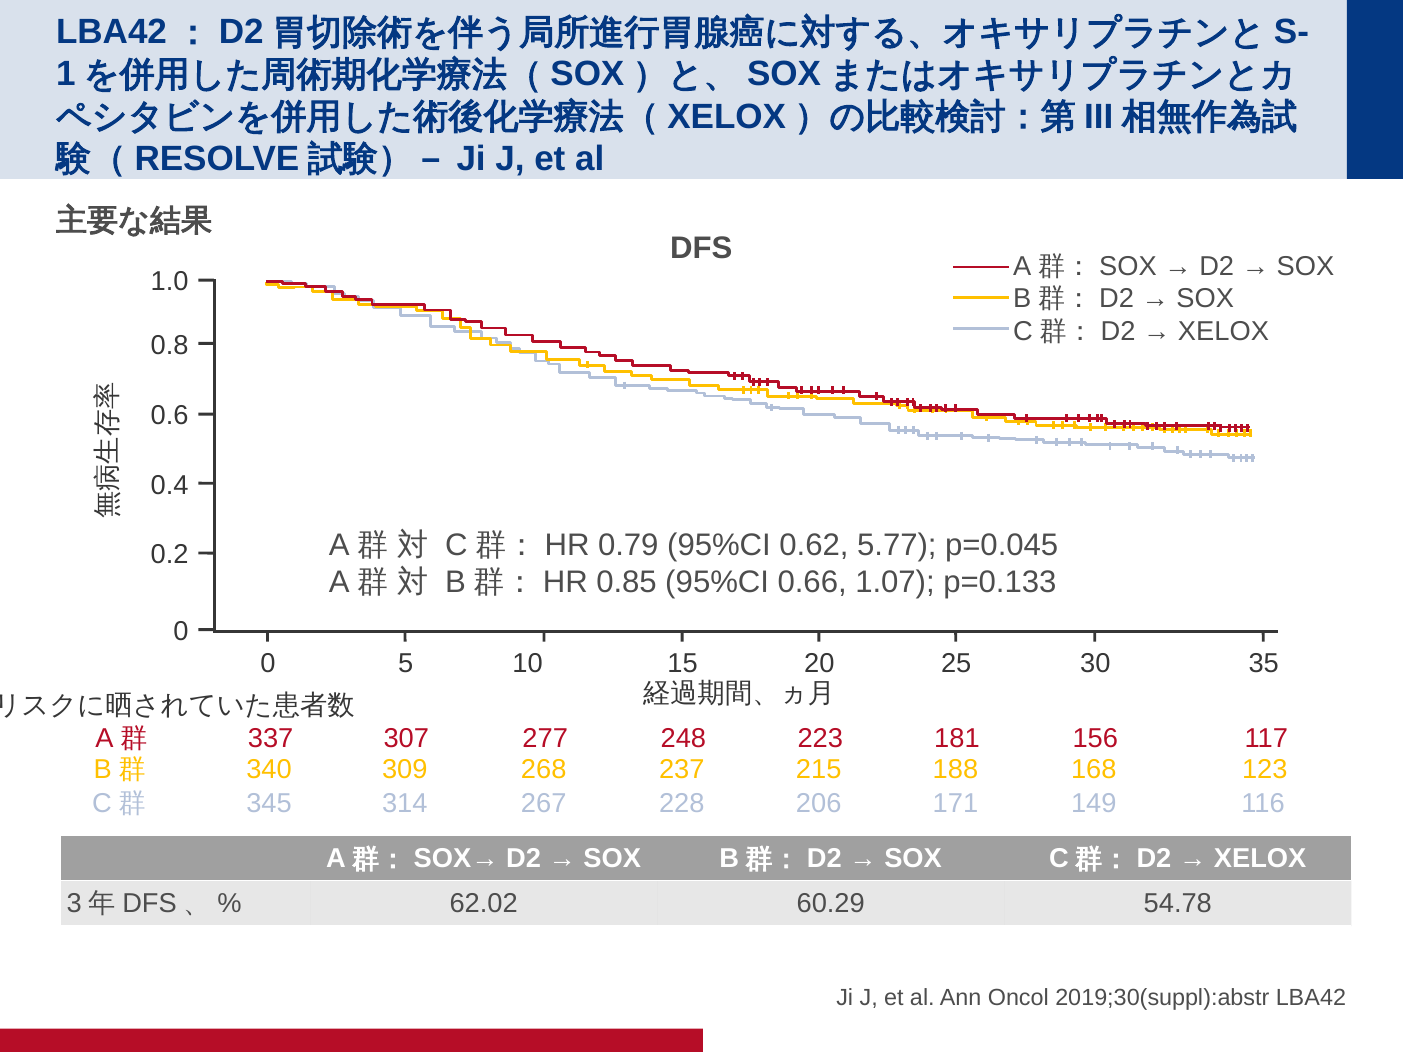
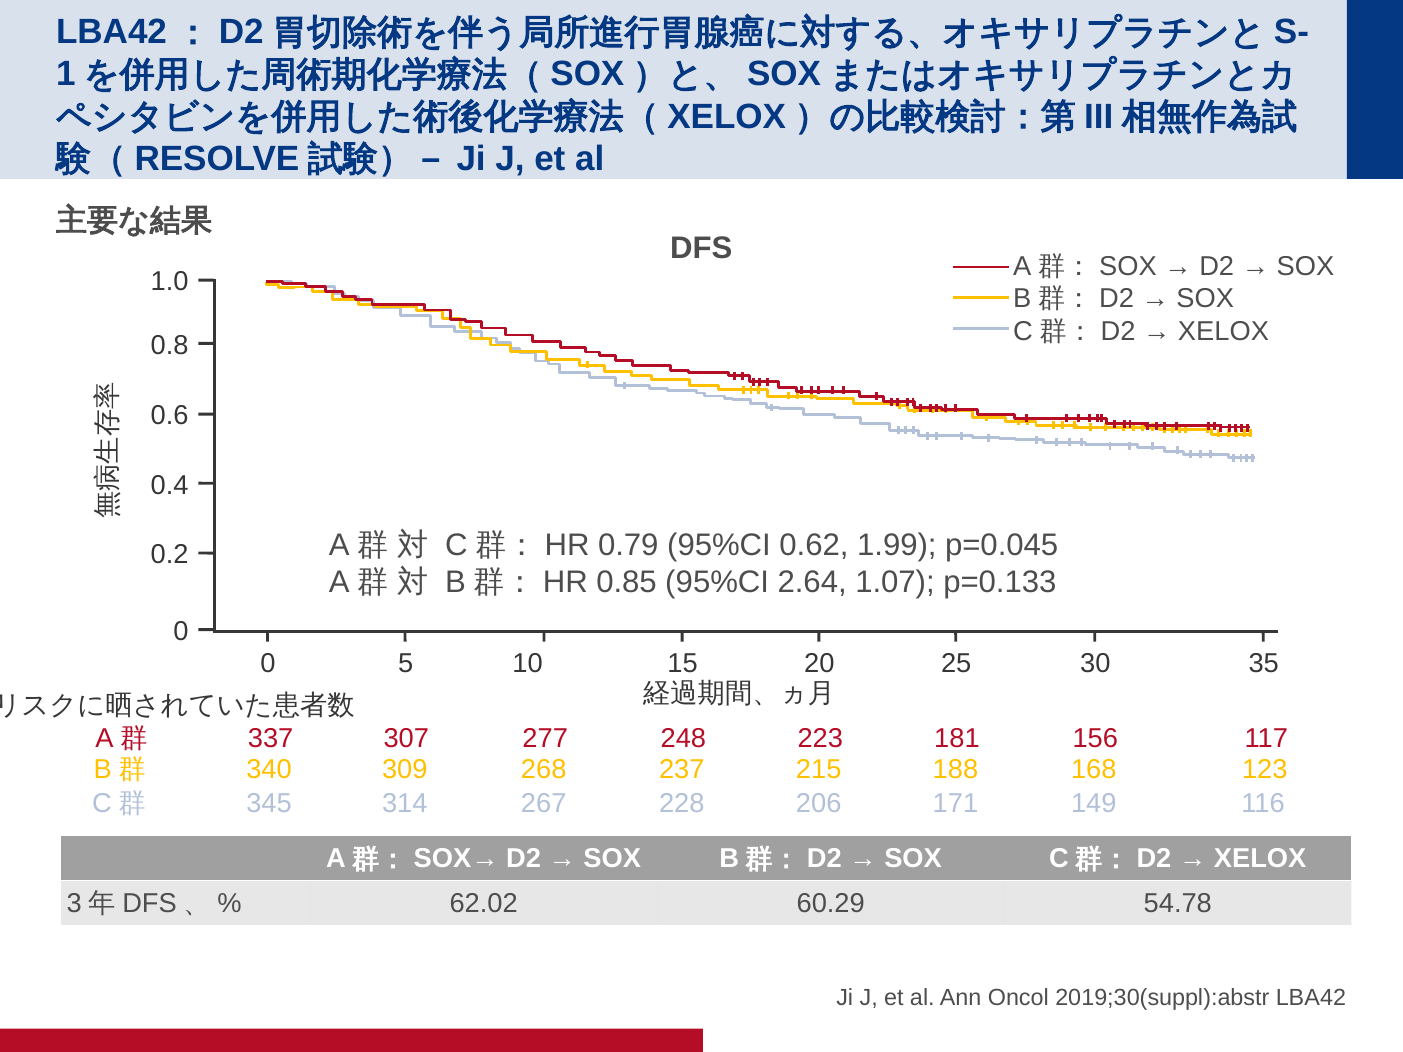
5.77: 5.77 -> 1.99 (897, 545)
0.66: 0.66 -> 2.64 (812, 582)
